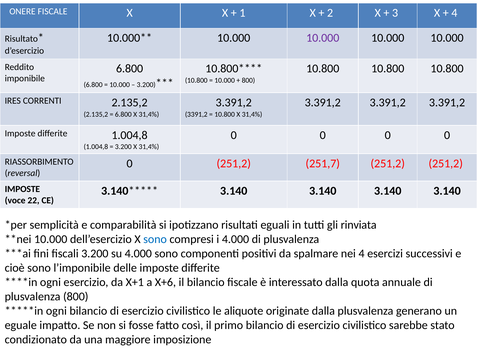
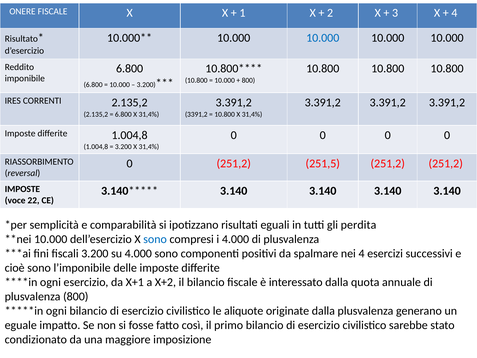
10.000 colour: purple -> blue (323, 38)
251,7: 251,7 -> 251,5 (323, 163)
rinviata: rinviata -> perdita (359, 225)
X+6: X+6 -> X+2 (165, 282)
